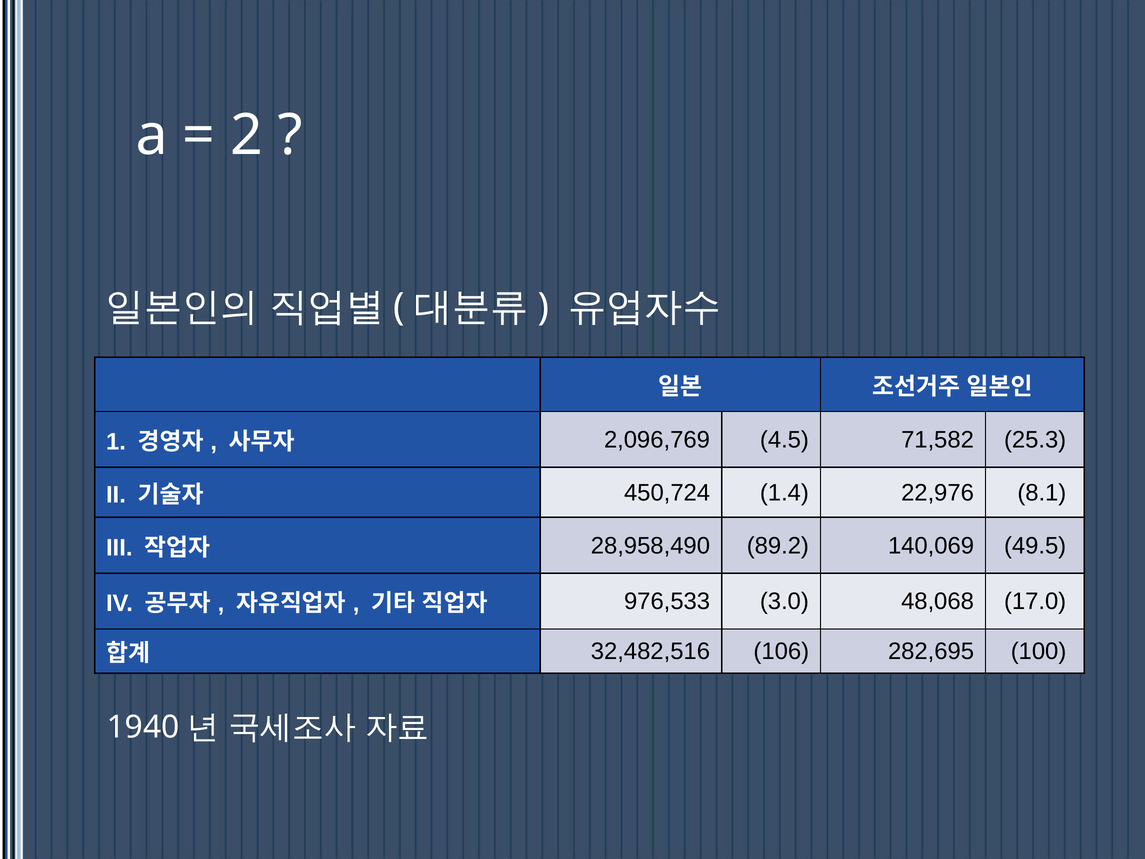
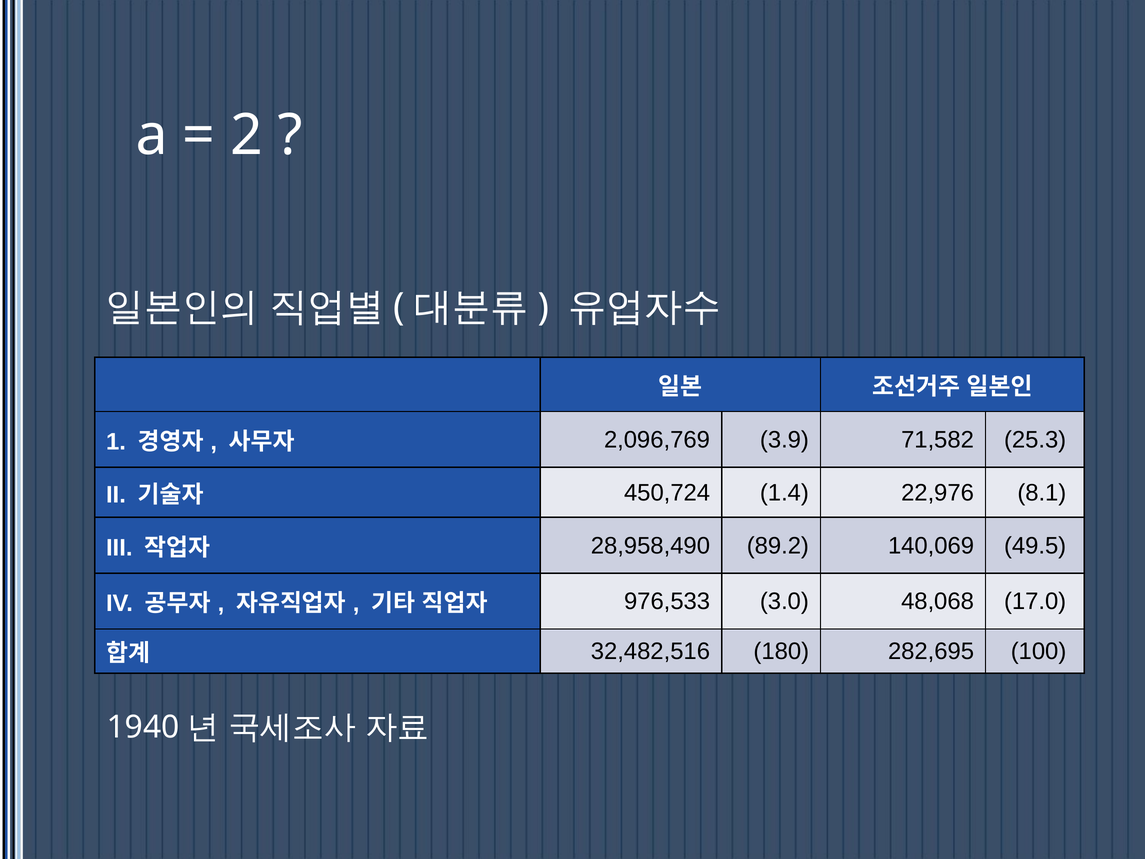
4.5: 4.5 -> 3.9 (784, 440)
106: 106 -> 180 (781, 651)
